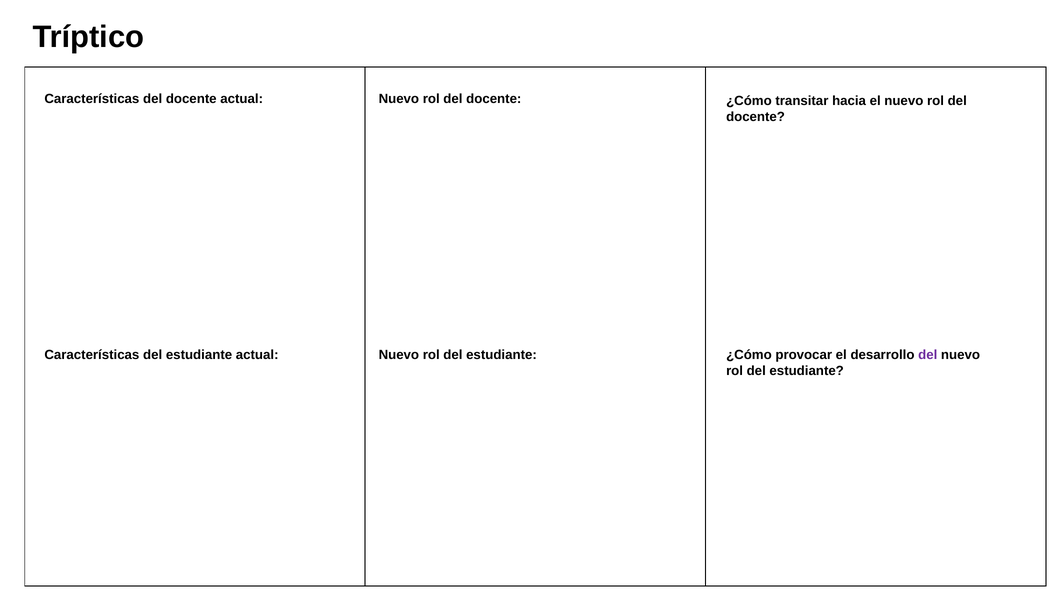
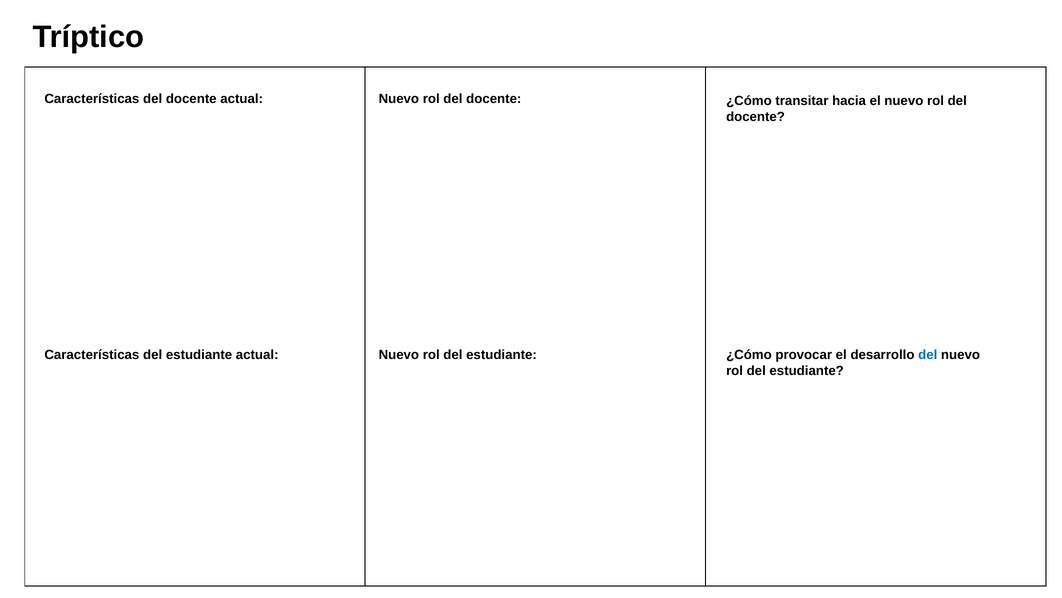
del colour: purple -> blue (928, 355)
